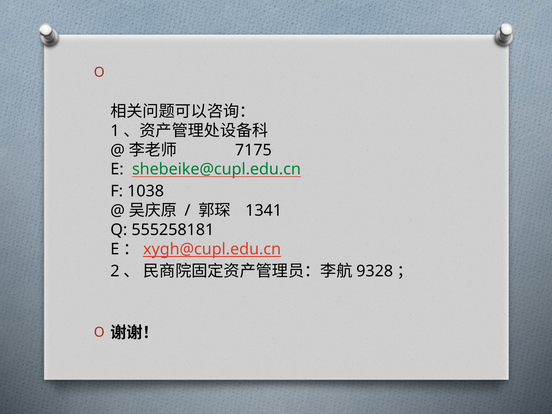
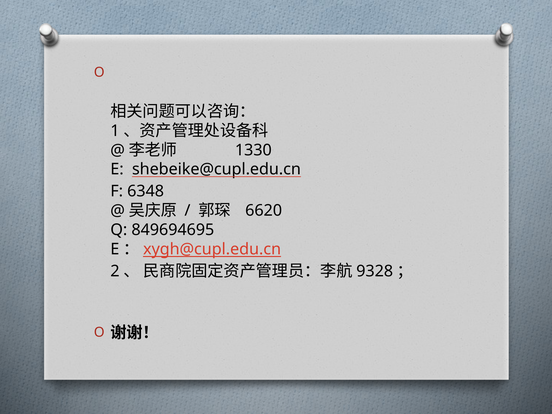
7175: 7175 -> 1330 (253, 150)
shebeike@cupl.edu.cn colour: green -> black (216, 169)
1038: 1038 -> 6348 (146, 191)
1341: 1341 -> 6620 (264, 211)
555258181: 555258181 -> 849694695 (173, 230)
